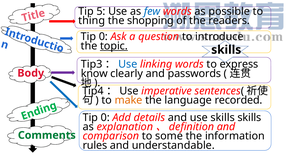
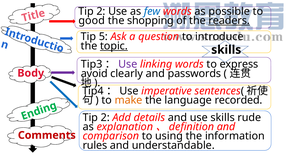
5: 5 -> 2 (101, 11)
thing: thing -> good (92, 20)
readers underline: none -> present (229, 20)
0: 0 -> 5 (103, 37)
Use colour: blue -> purple (128, 64)
know: know -> avoid (94, 73)
0: 0 -> 2 (105, 117)
skills skills: skills -> rude (249, 117)
some: some -> using (169, 136)
Comments colour: green -> red (47, 135)
